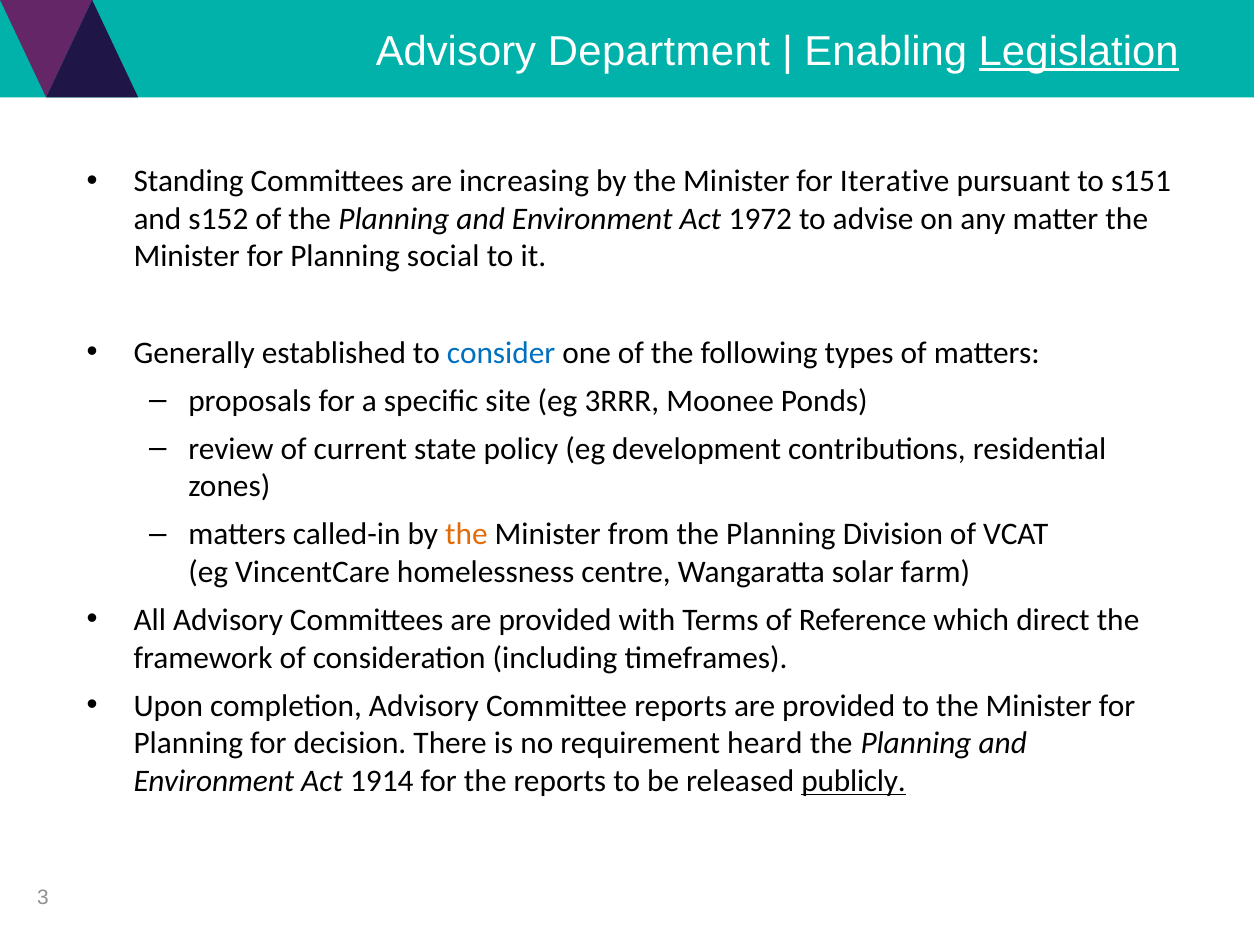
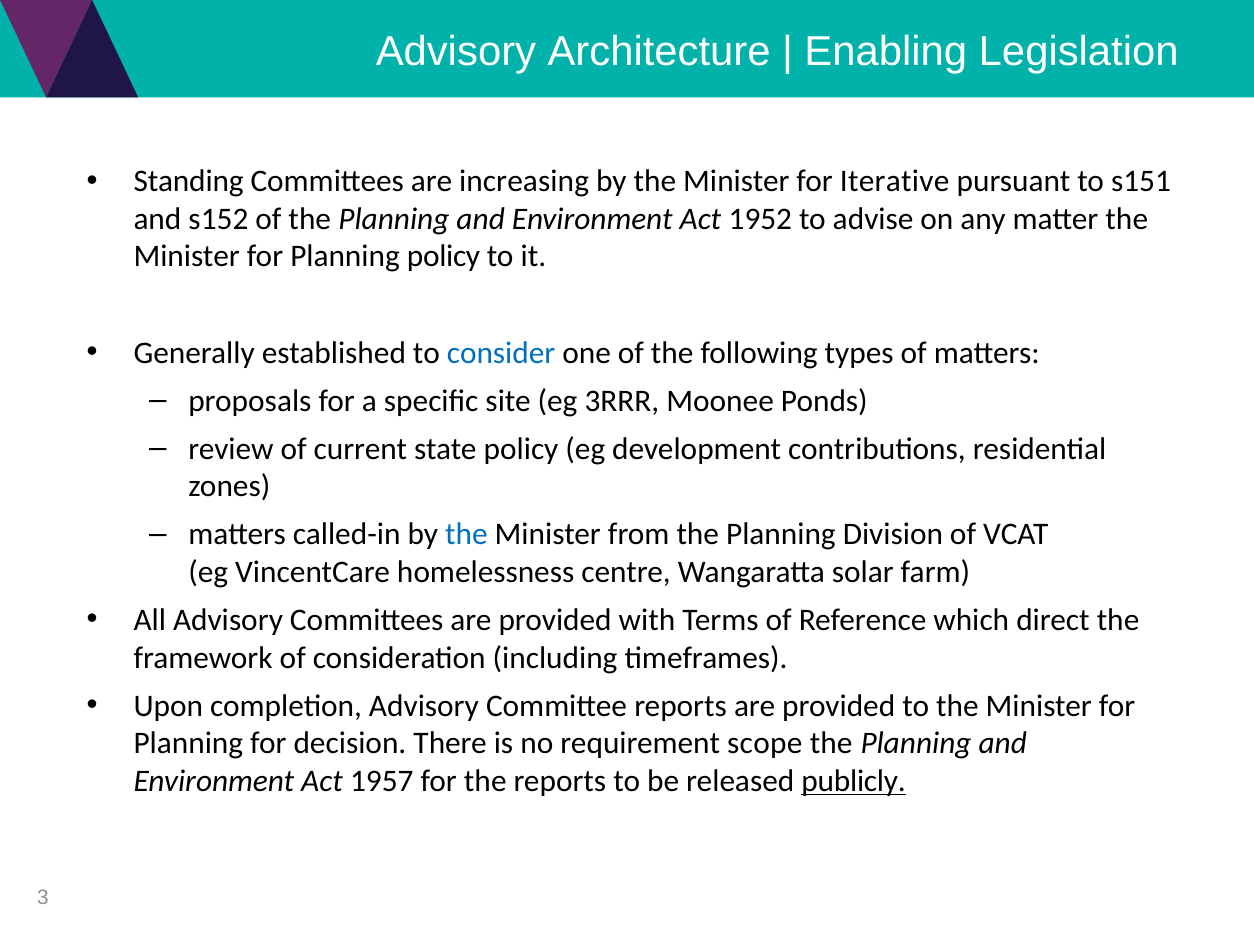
Department: Department -> Architecture (659, 52)
Legislation underline: present -> none (1079, 52)
1972: 1972 -> 1952 (760, 219)
Planning social: social -> policy (444, 257)
the colour: orange -> blue (466, 535)
heard: heard -> scope (765, 744)
1914: 1914 -> 1957 (382, 781)
